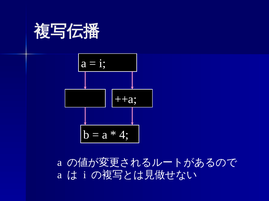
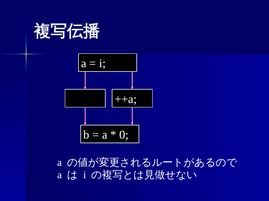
4: 4 -> 0 (124, 135)
